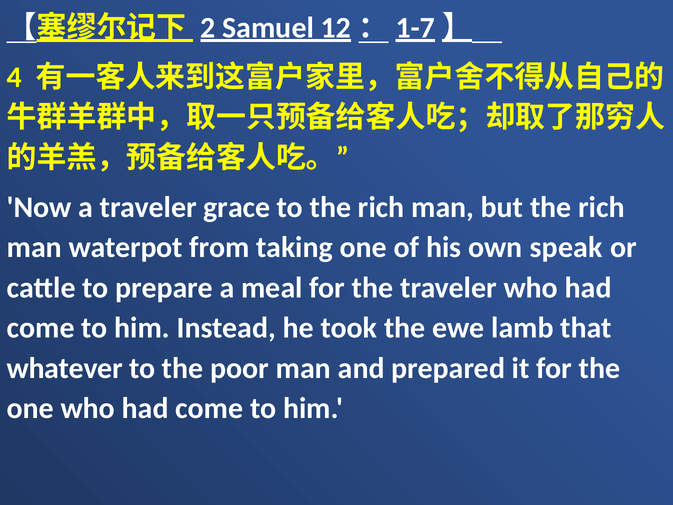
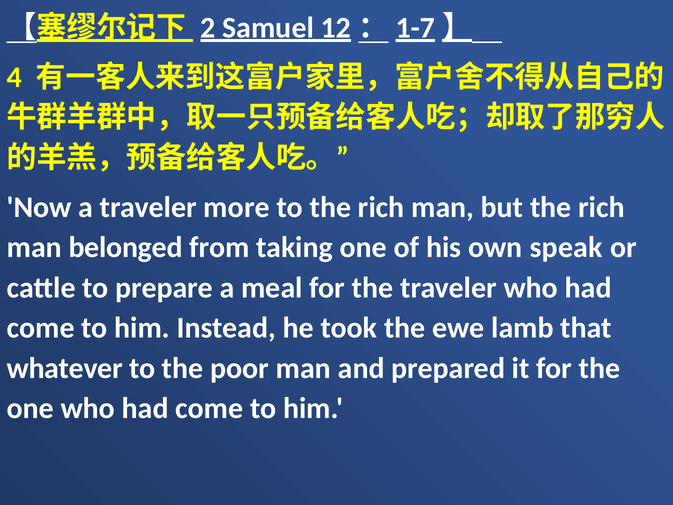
grace: grace -> more (237, 207)
waterpot: waterpot -> belonged (126, 247)
